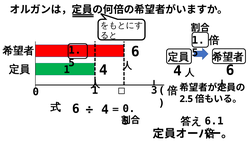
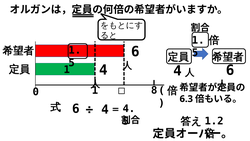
3: 3 -> 8 (154, 90)
2.5: 2.5 -> 6.3 (186, 99)
4 0: 0 -> 4 (129, 108)
6.1: 6.1 -> 1.2 (214, 121)
